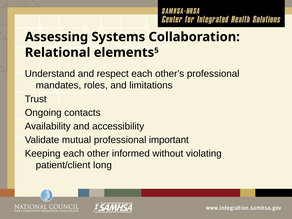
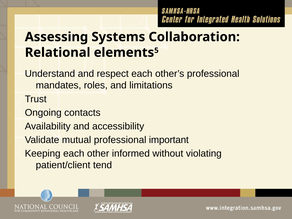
long: long -> tend (103, 165)
